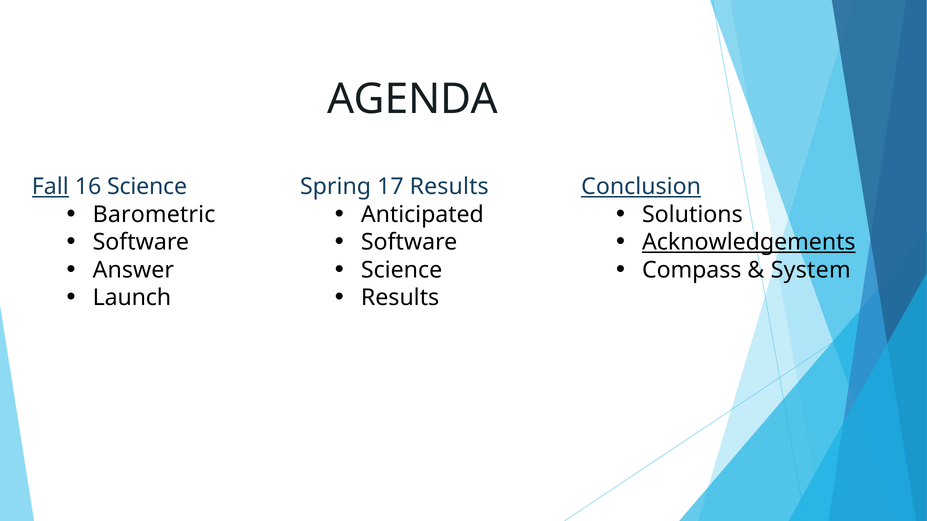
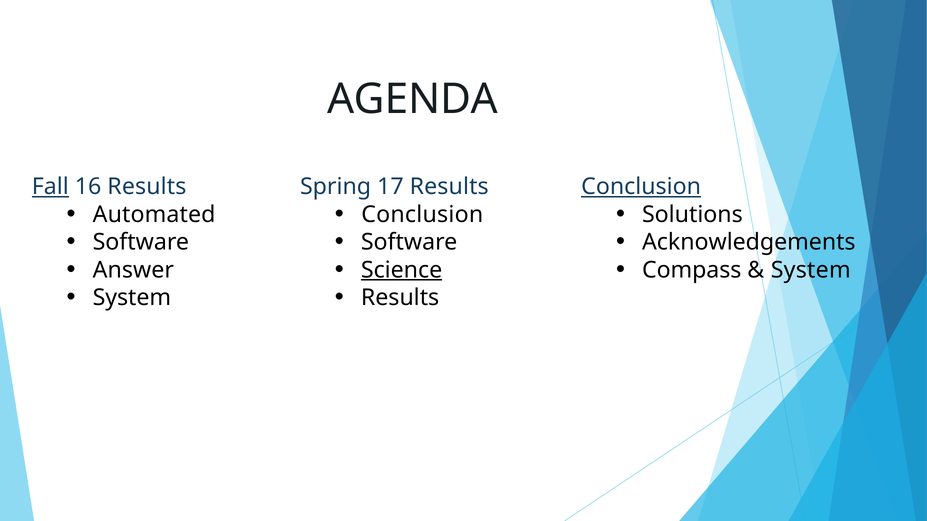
16 Science: Science -> Results (147, 187)
Barometric: Barometric -> Automated (154, 215)
Anticipated: Anticipated -> Conclusion (422, 215)
Acknowledgements underline: present -> none (749, 242)
Science underline: none -> present (402, 270)
Launch: Launch -> System (132, 298)
